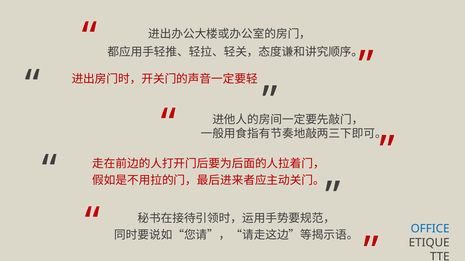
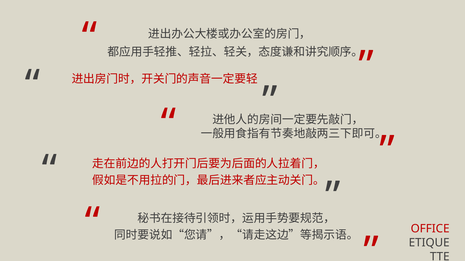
OFFICE colour: blue -> red (430, 229)
